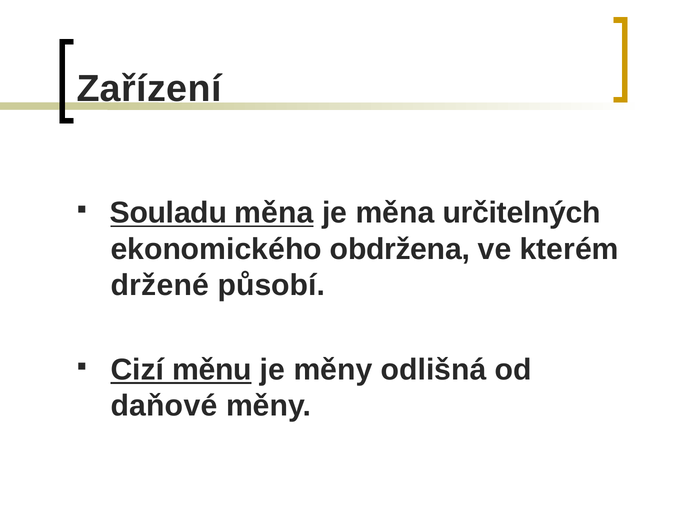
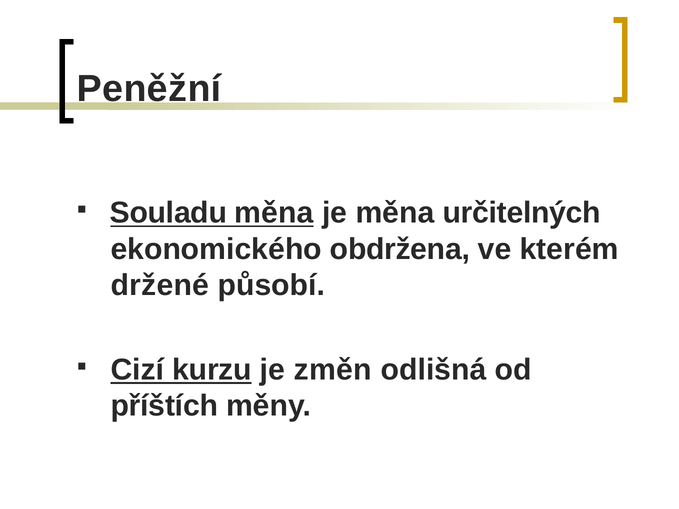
Zařízení: Zařízení -> Peněžní (149, 89)
měnu: měnu -> kurzu (212, 370)
je měny: měny -> změn (333, 370)
daňové: daňové -> příštích (164, 406)
